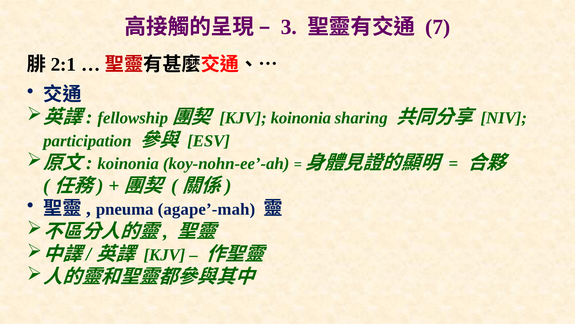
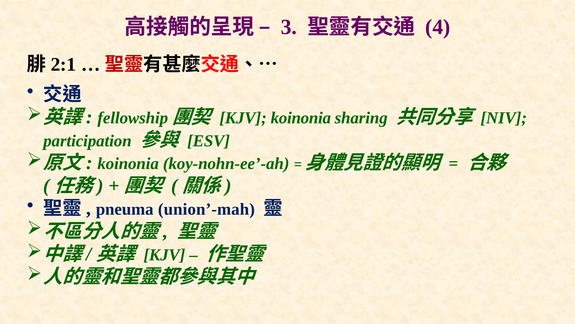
7: 7 -> 4 (438, 27)
agape’-mah: agape’-mah -> union’-mah (206, 209)
